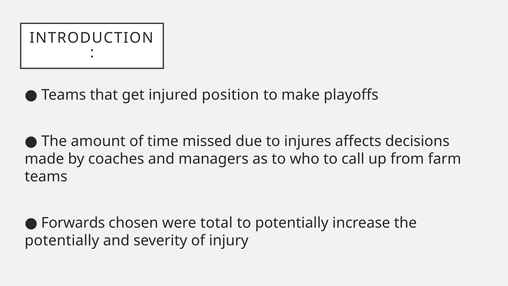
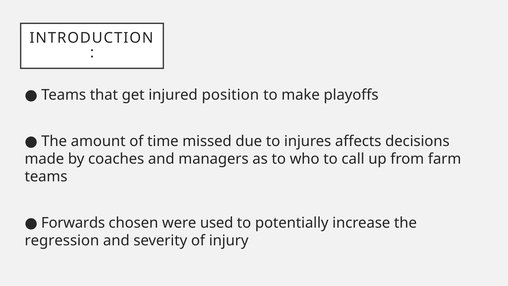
total: total -> used (217, 223)
potentially: potentially -> regression (62, 241)
